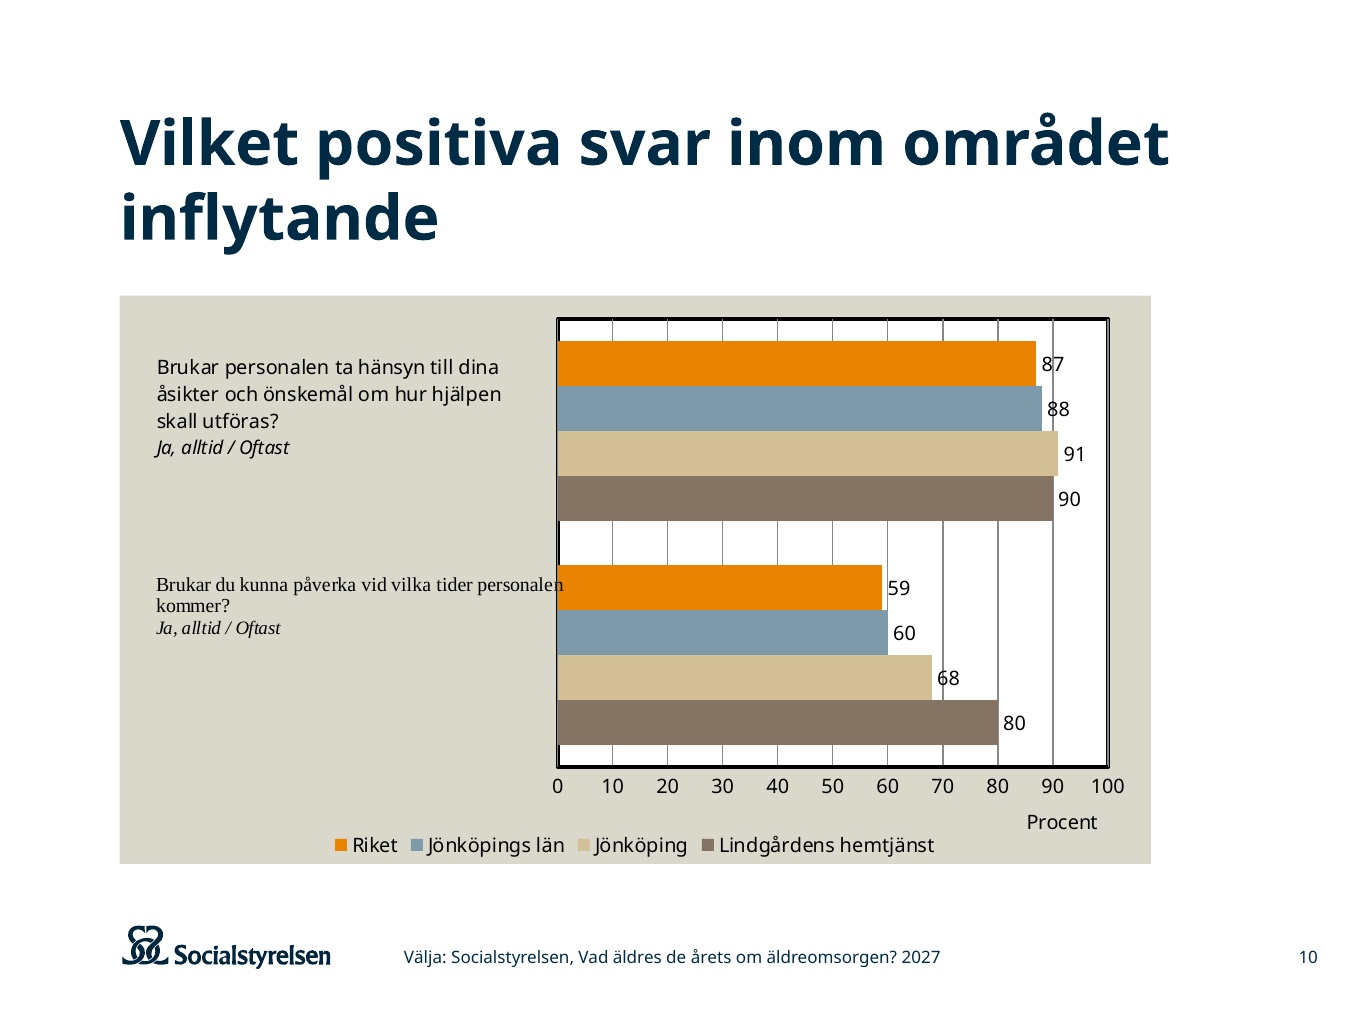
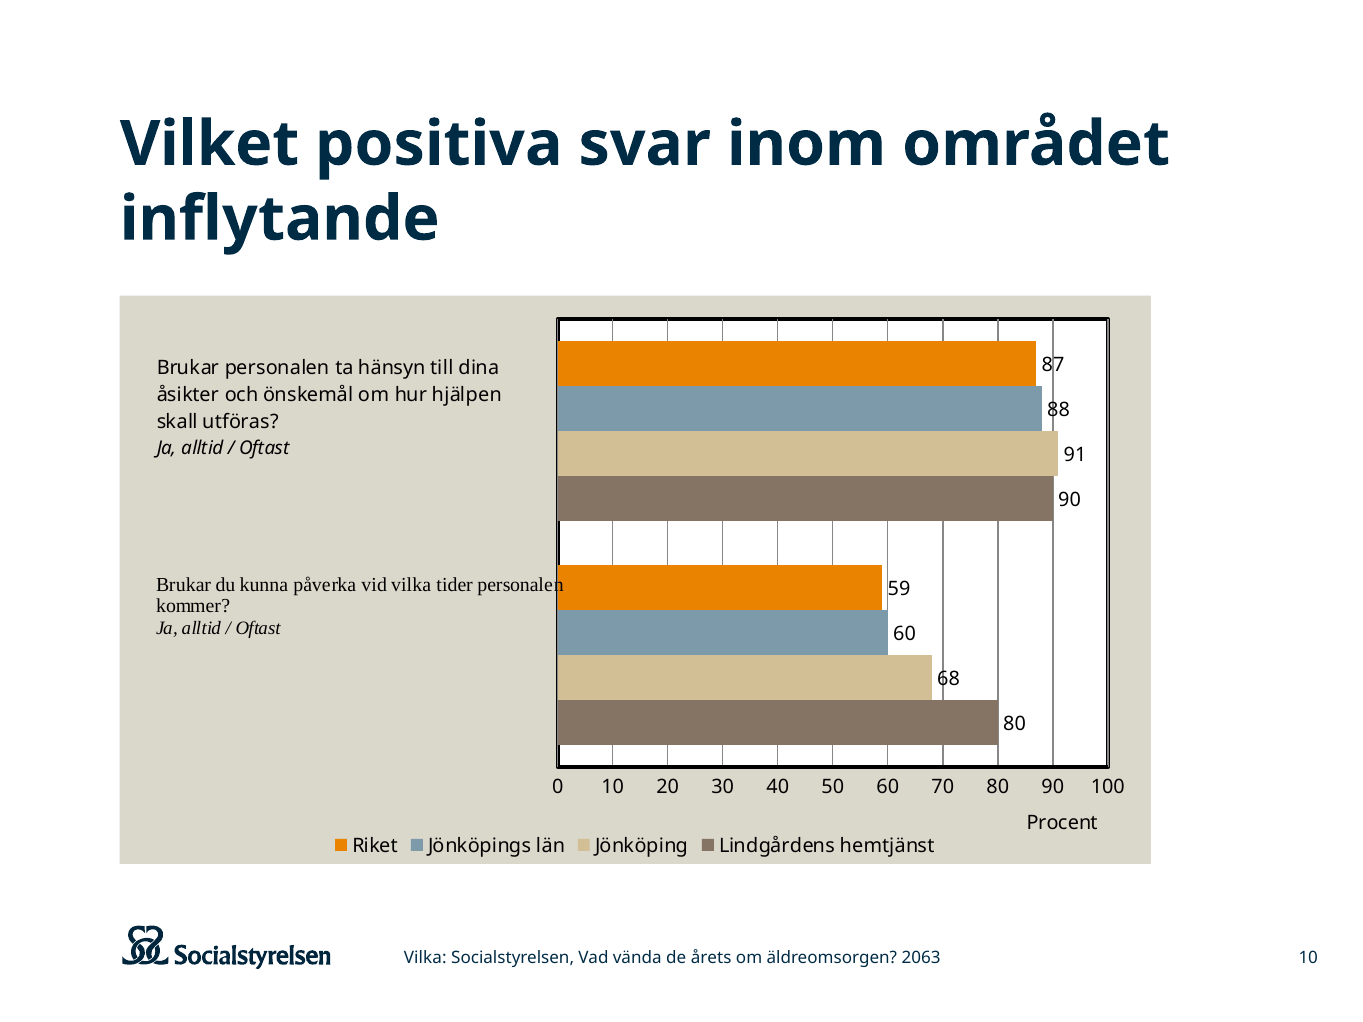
Välja: Välja -> Vilka (425, 958)
äldres: äldres -> vända (637, 958)
2027: 2027 -> 2063 (921, 958)
